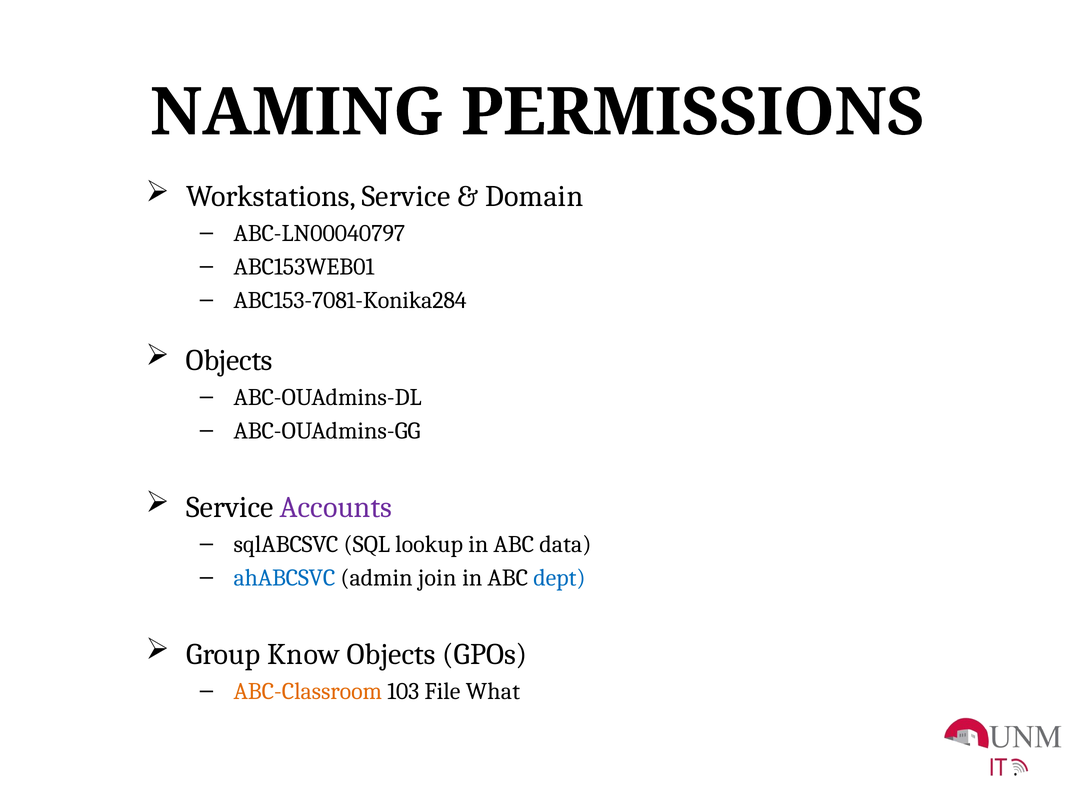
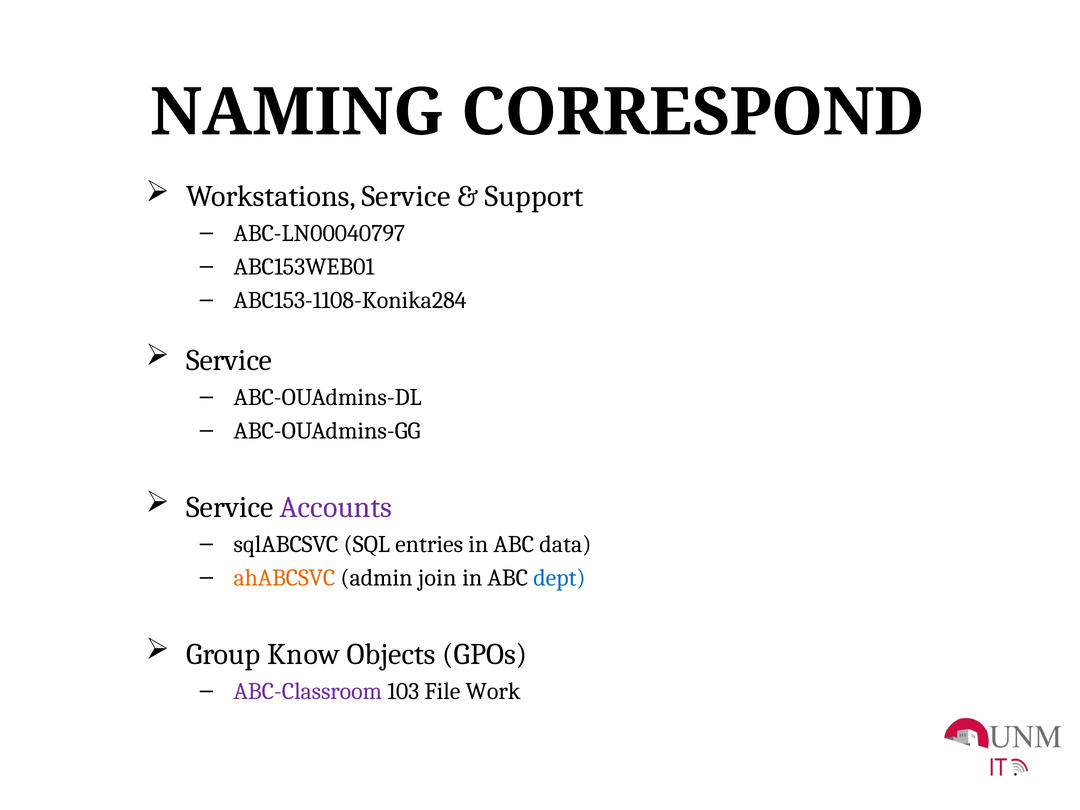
PERMISSIONS: PERMISSIONS -> CORRESPOND (693, 112)
Domain: Domain -> Support (534, 197)
ABC153-7081-Konika284: ABC153-7081-Konika284 -> ABC153-1108-Konika284 (350, 300)
Objects: Objects -> Service (229, 360)
lookup: lookup -> entries (429, 544)
ahABCSVC colour: blue -> orange (284, 578)
ABC-Classroom colour: orange -> purple (308, 691)
What: What -> Work (493, 691)
